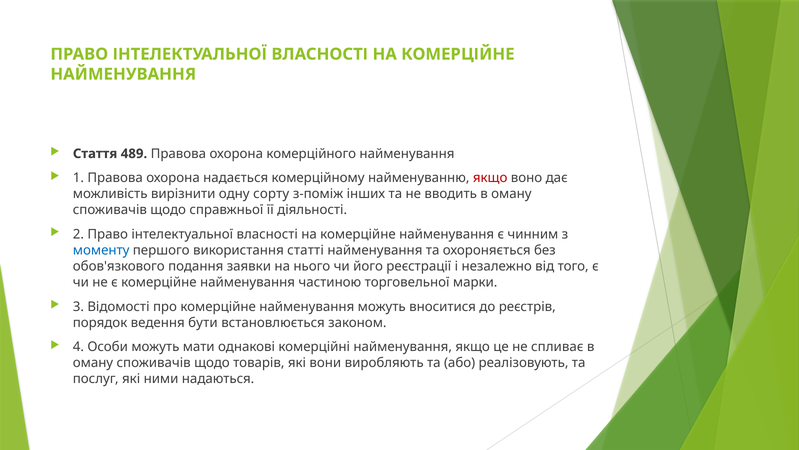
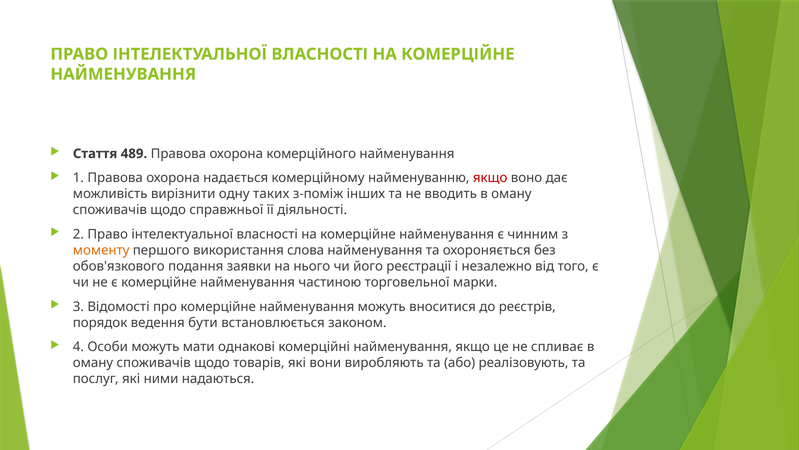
сорту: сорту -> таких (271, 194)
моменту colour: blue -> orange (101, 250)
статті: статті -> слова (306, 250)
